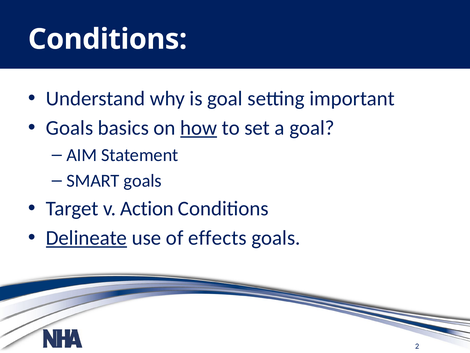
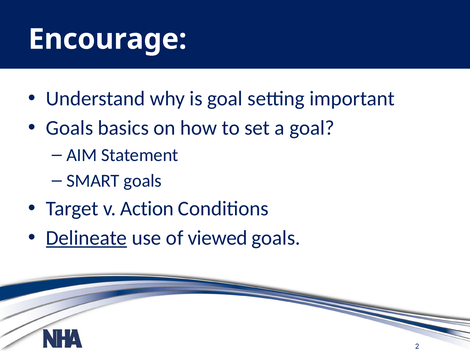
Conditions: Conditions -> Encourage (107, 39)
how underline: present -> none (199, 128)
effects: effects -> viewed (218, 238)
